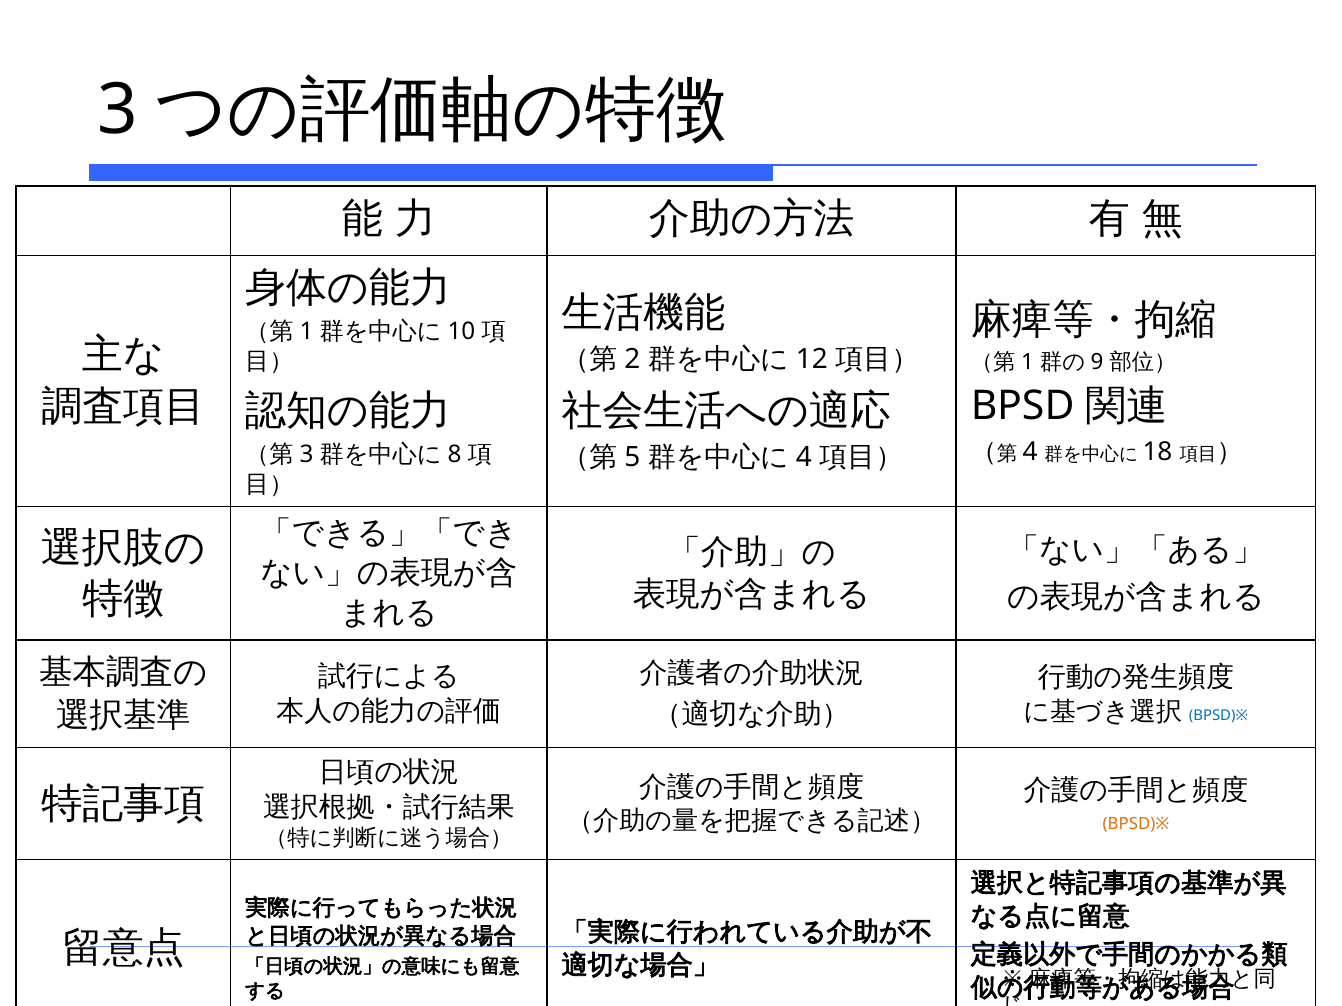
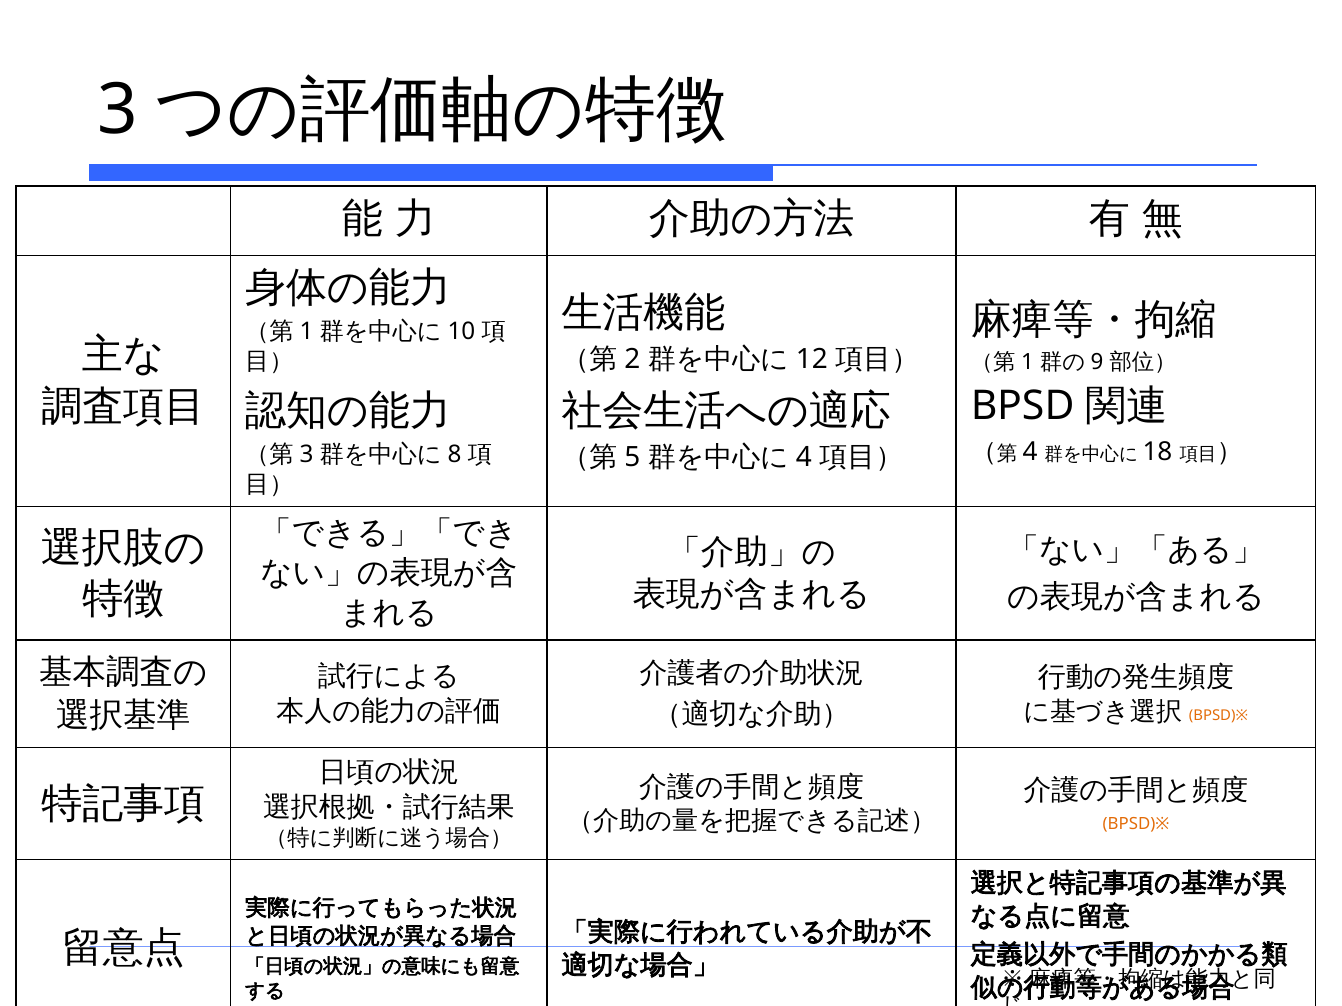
BPSD)※ colour: blue -> orange (1218, 715)
